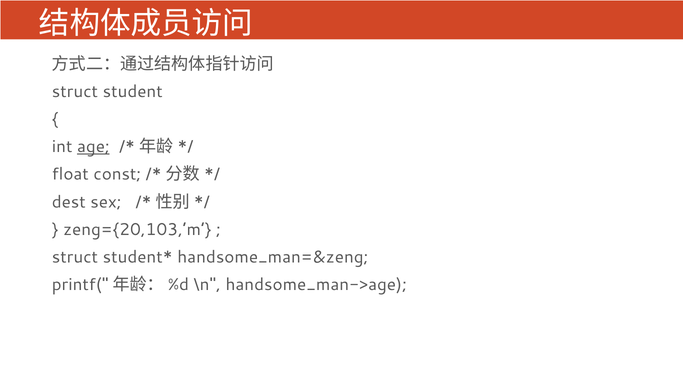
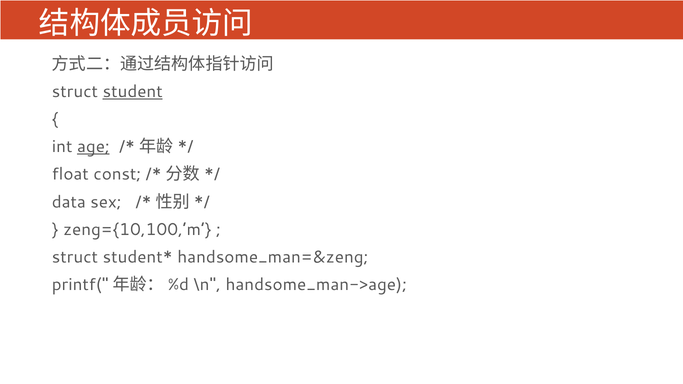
student underline: none -> present (133, 92)
dest: dest -> data (69, 202)
zeng={20,103,’m: zeng={20,103,’m -> zeng={10,100,’m (137, 230)
